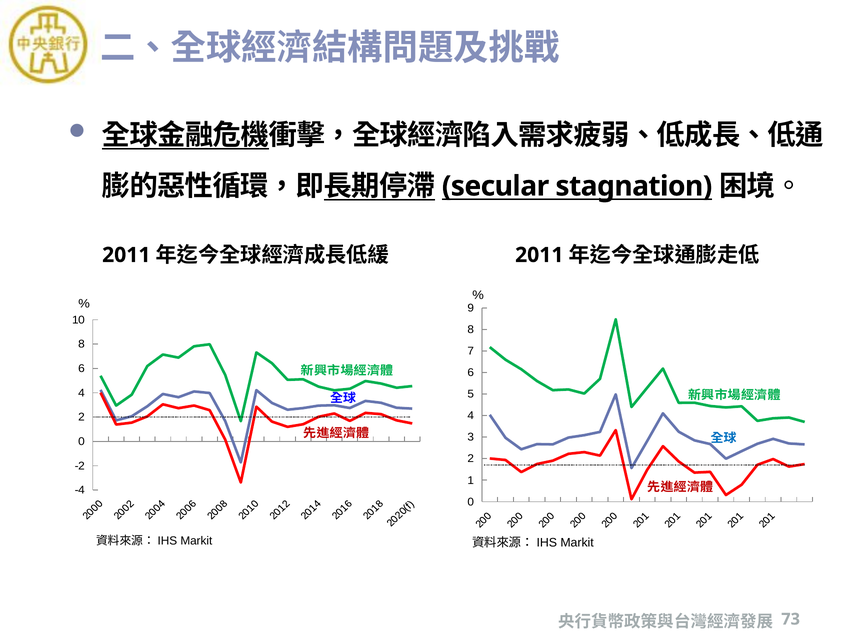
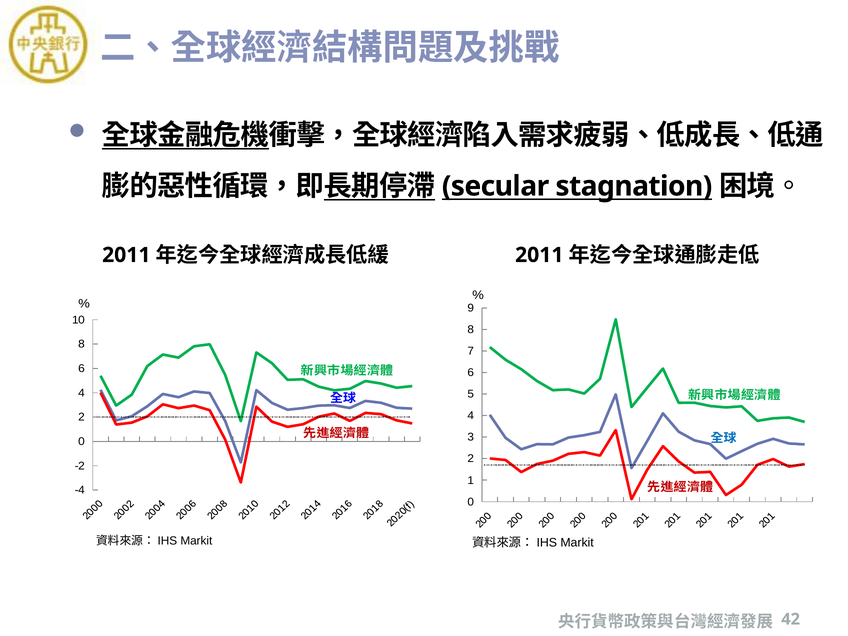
73: 73 -> 42 (791, 619)
